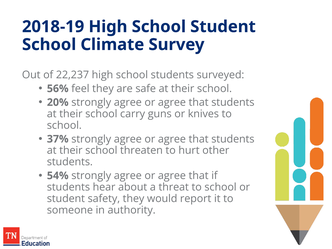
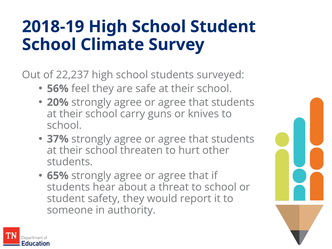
54%: 54% -> 65% (58, 176)
